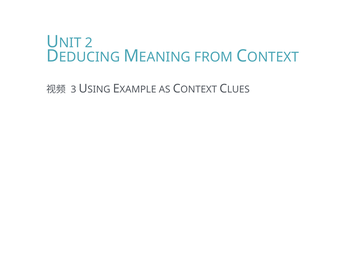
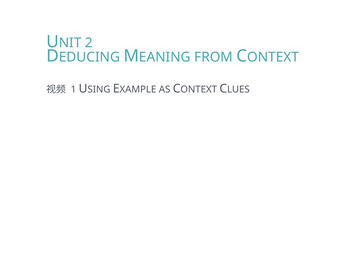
3: 3 -> 1 (73, 89)
